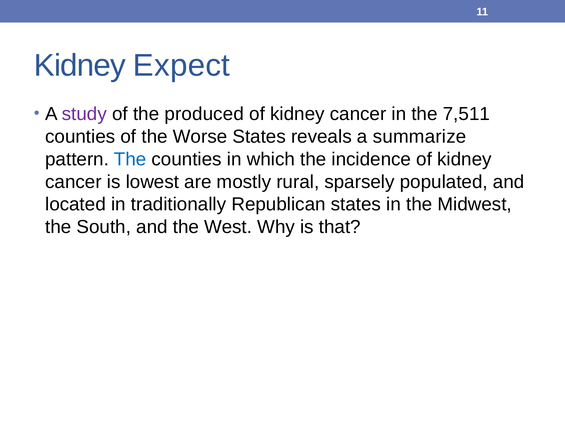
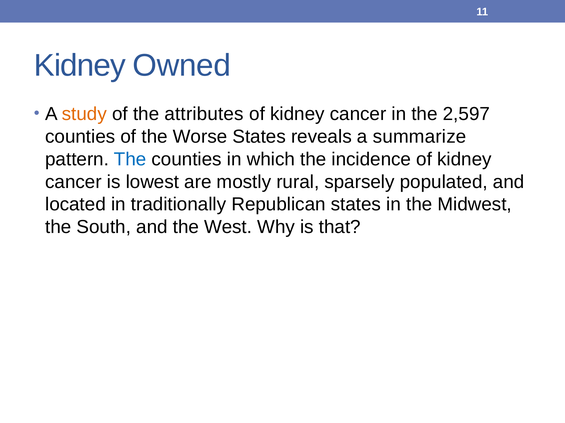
Expect: Expect -> Owned (182, 66)
study colour: purple -> orange (84, 114)
produced: produced -> attributes (204, 114)
7,511: 7,511 -> 2,597 (466, 114)
